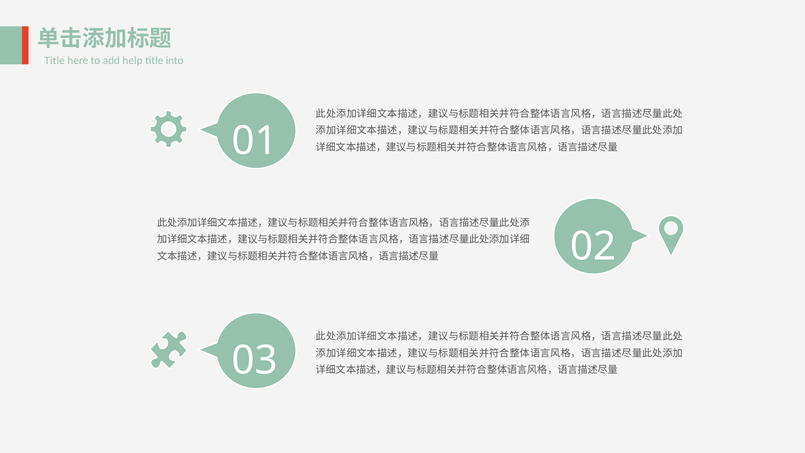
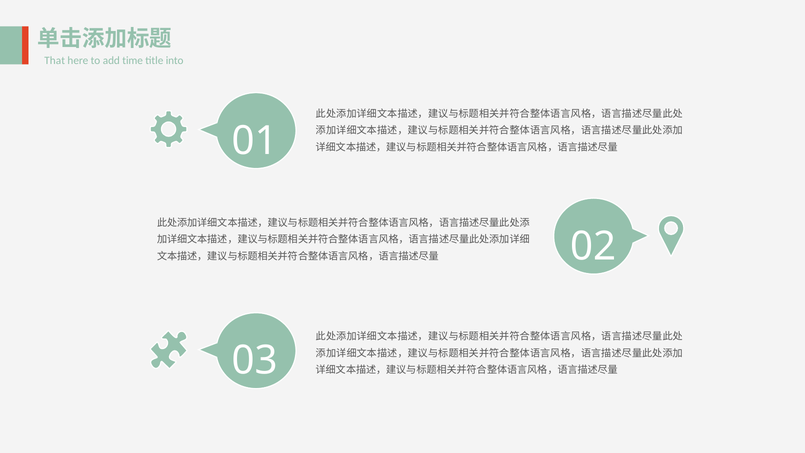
Title: Title -> That (55, 60)
help: help -> time (133, 60)
